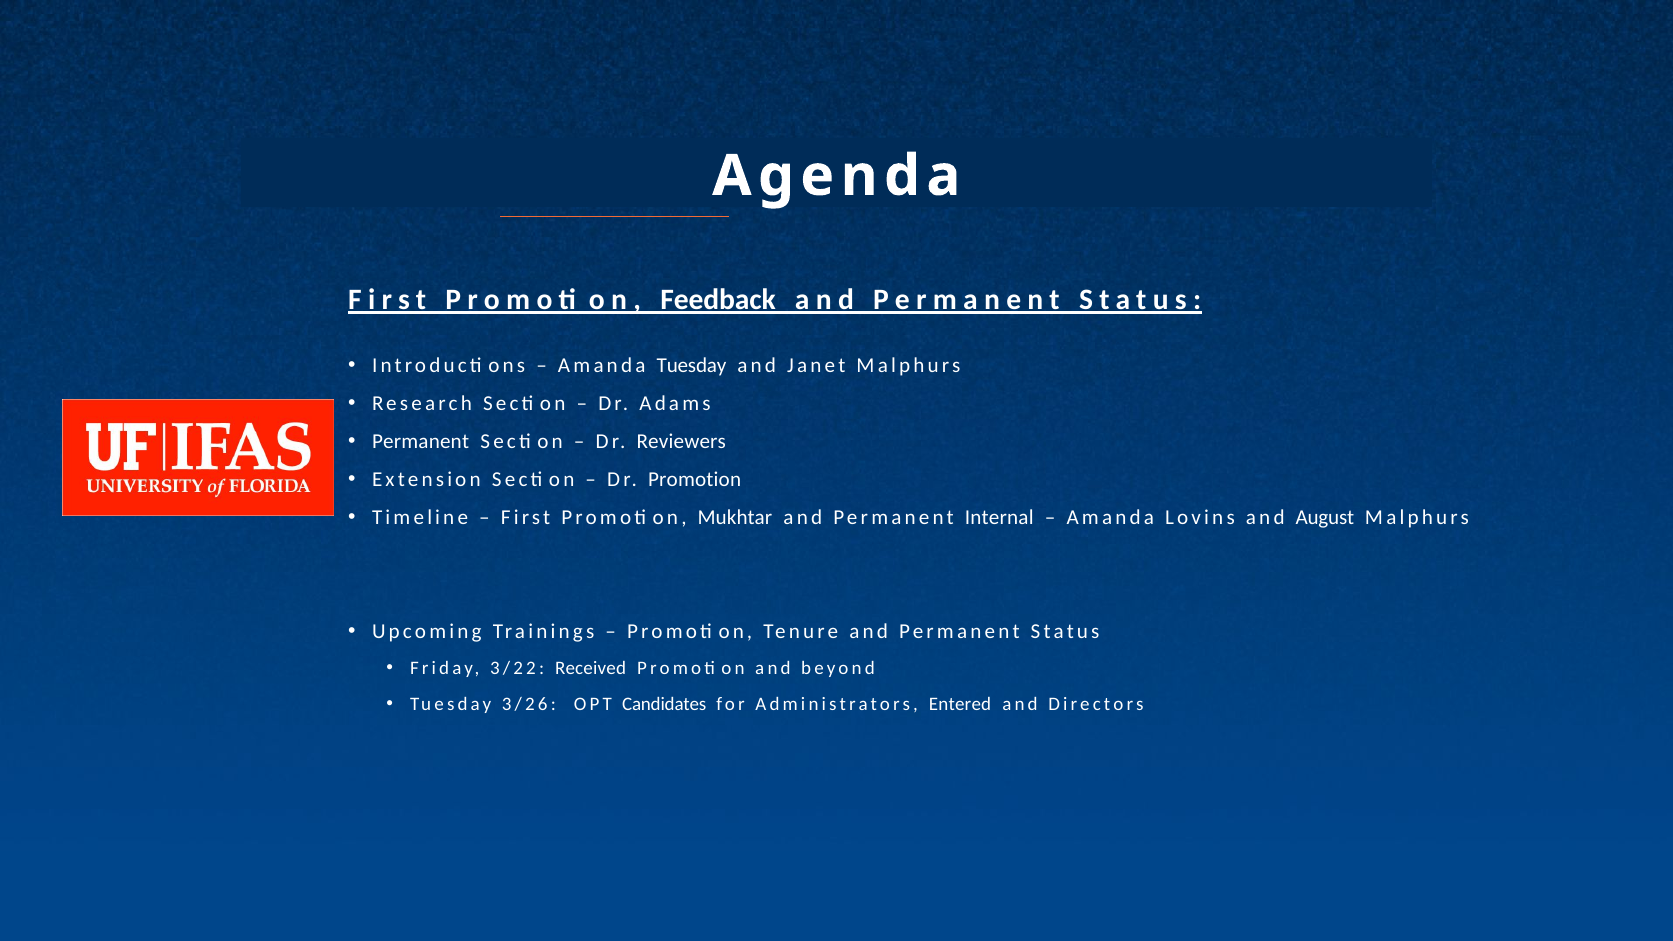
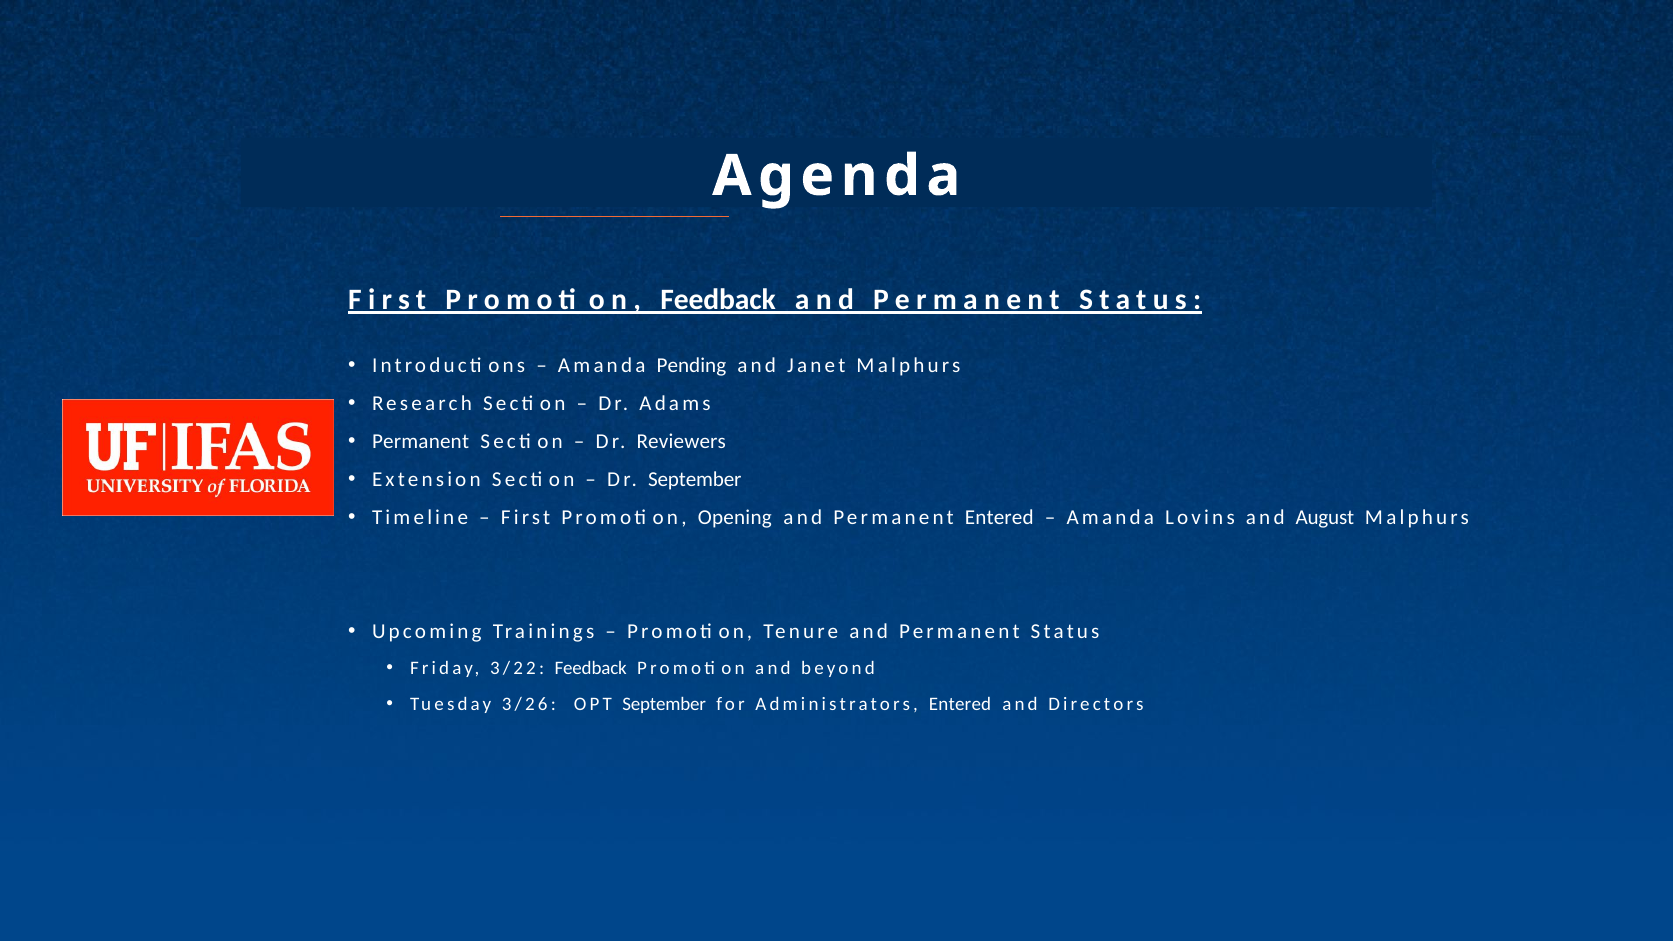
Amanda Tuesday: Tuesday -> Pending (691, 366)
Dr Promotion: Promotion -> September (695, 480)
Mukhtar: Mukhtar -> Opening (735, 518)
Permanent Internal: Internal -> Entered (999, 518)
3/22 Received: Received -> Feedback (591, 668)
OPT Candidates: Candidates -> September (664, 704)
